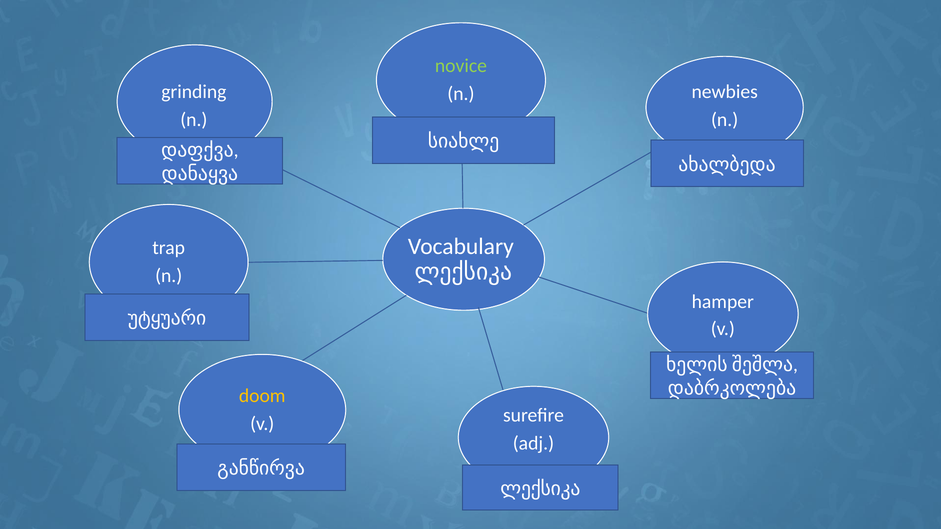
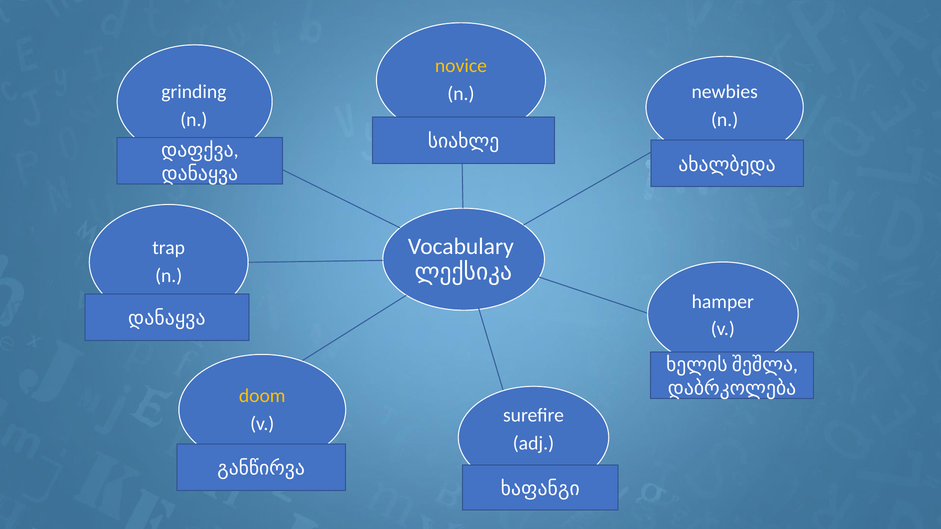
novice colour: light green -> yellow (461, 66)
უტყუარი: უტყუარი -> დანაყვა (167, 319)
ლექსიკა: ლექსიკა -> ხაფანგი (540, 489)
